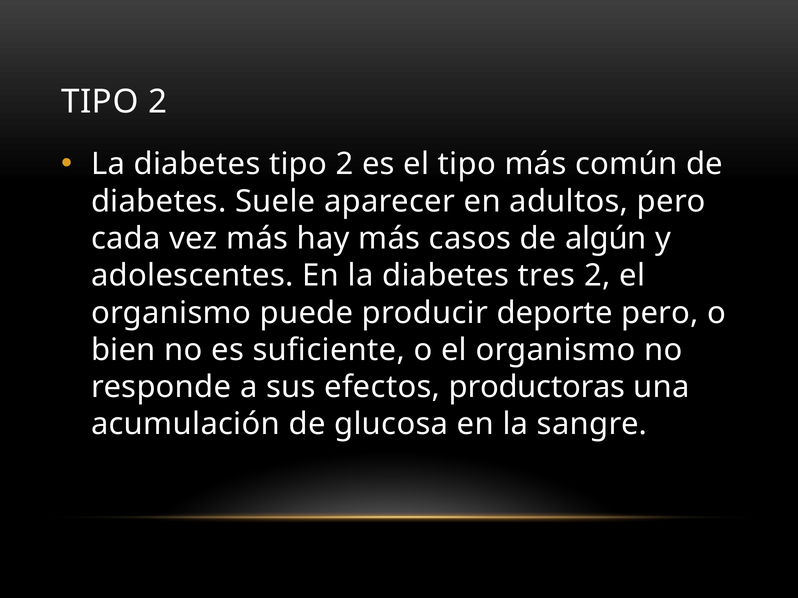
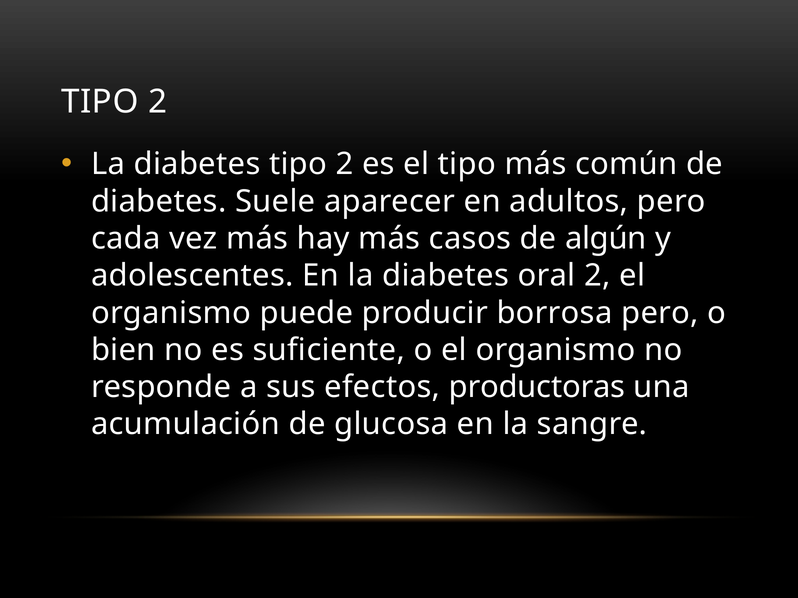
tres: tres -> oral (546, 276)
deporte: deporte -> borrosa (555, 313)
